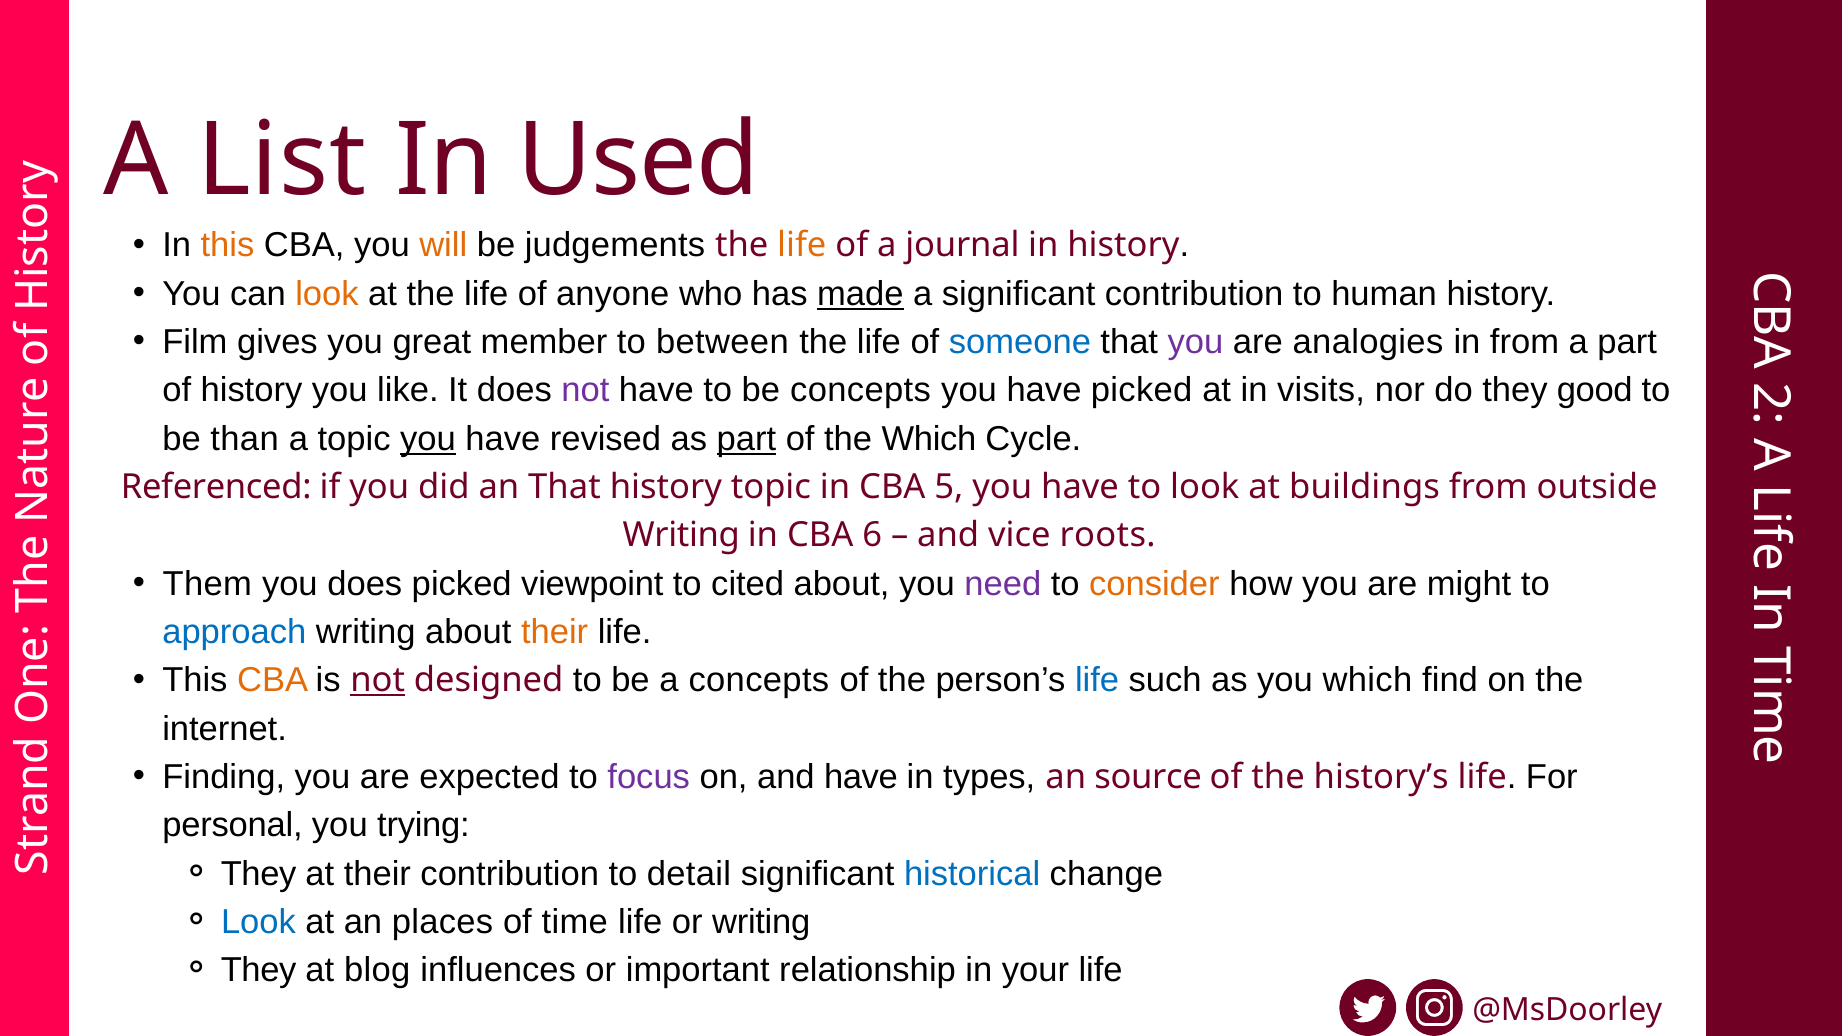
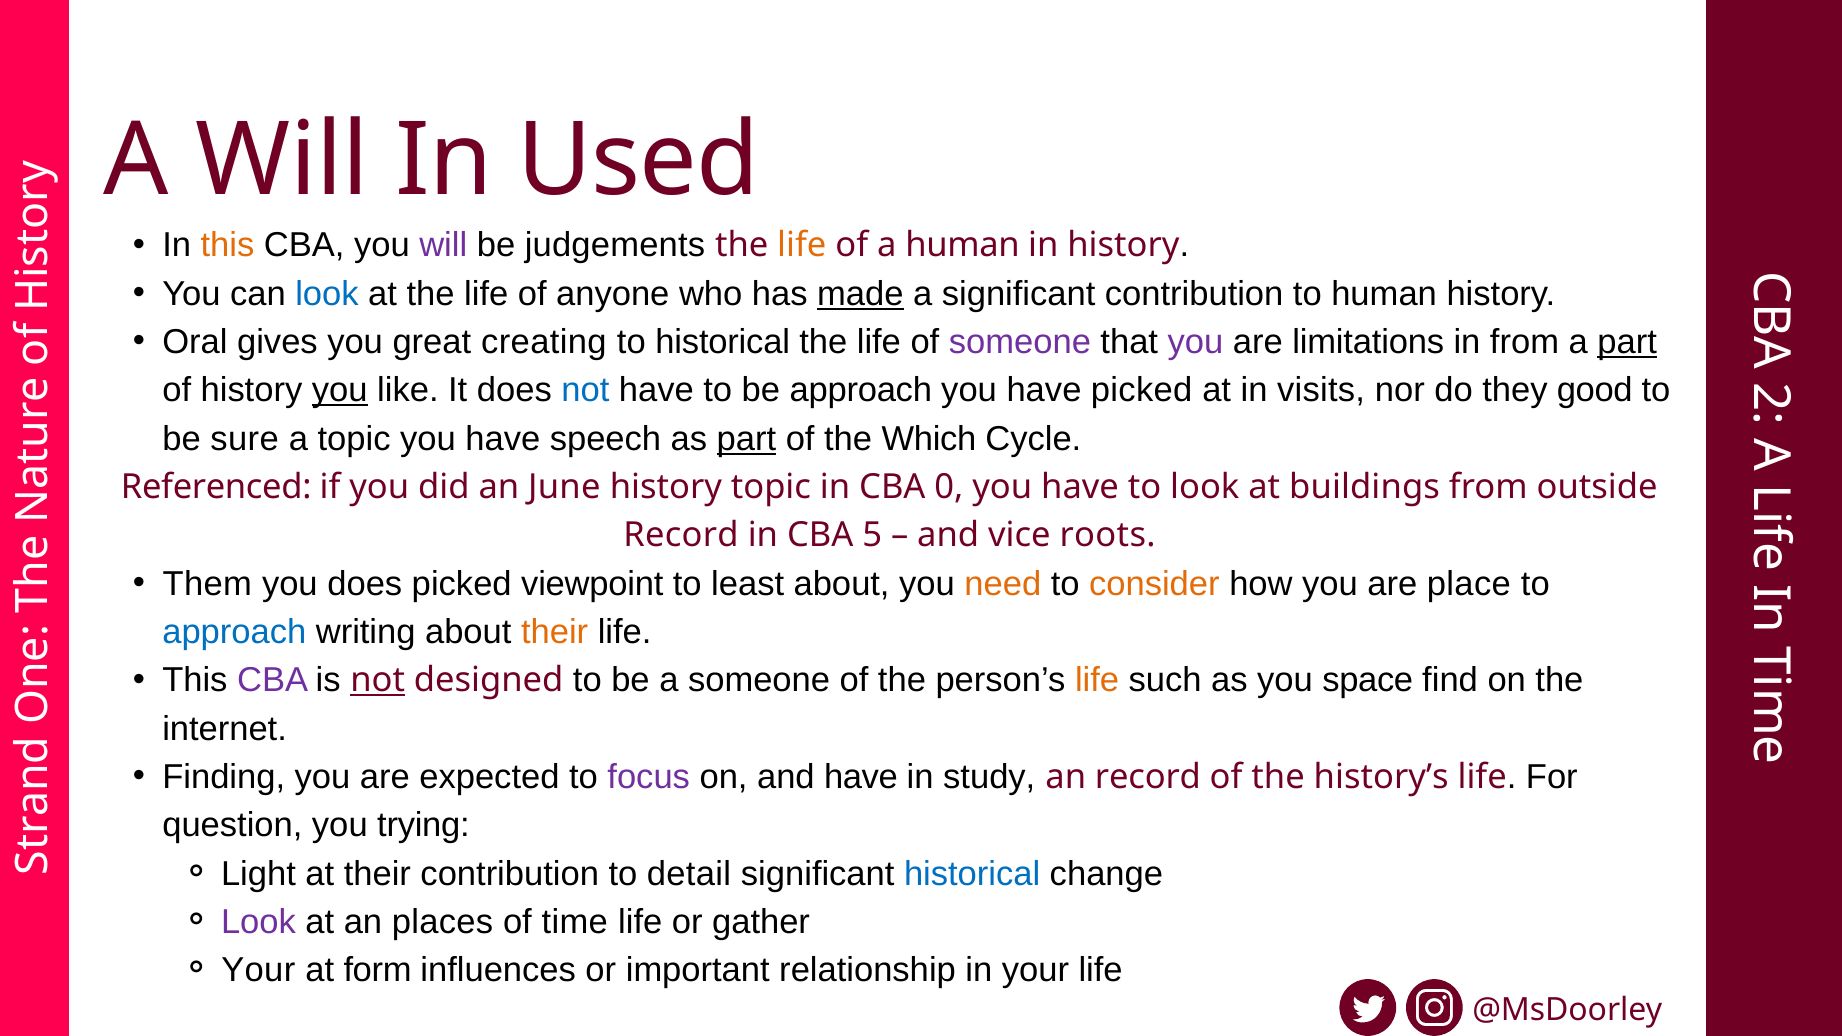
A List: List -> Will (282, 161)
will colour: orange -> purple (443, 245)
a journal: journal -> human (963, 245)
look colour: orange -> blue (327, 294)
Film: Film -> Oral (195, 342)
member: member -> creating (544, 342)
to between: between -> historical (723, 342)
someone colour: blue -> purple (1020, 342)
analogies: analogies -> limitations (1368, 342)
part underline: none -> present (1627, 342)
you underline: none -> present (340, 391)
not colour: purple -> blue (585, 391)
be concepts: concepts -> approach (861, 391)
than: than -> sure (245, 439)
you underline: present -> none (428, 439)
revised: revised -> speech (605, 439)
an That: That -> June (564, 487)
5: 5 -> 0 (949, 487)
Writing: Writing -> Record (681, 536)
6: 6 -> 5 (872, 536)
cited: cited -> least (748, 584)
need colour: purple -> orange (1003, 584)
might: might -> place (1469, 584)
CBA colour: orange -> purple (273, 681)
a concepts: concepts -> someone (759, 681)
life colour: blue -> orange (1097, 681)
you which: which -> space (1368, 681)
types: types -> study (989, 777)
an source: source -> record (1148, 777)
personal: personal -> question (232, 826)
They: They -> Light (258, 874)
Look colour: blue -> purple (258, 922)
or writing: writing -> gather (761, 922)
They: They -> Your (258, 971)
blog: blog -> form (378, 971)
